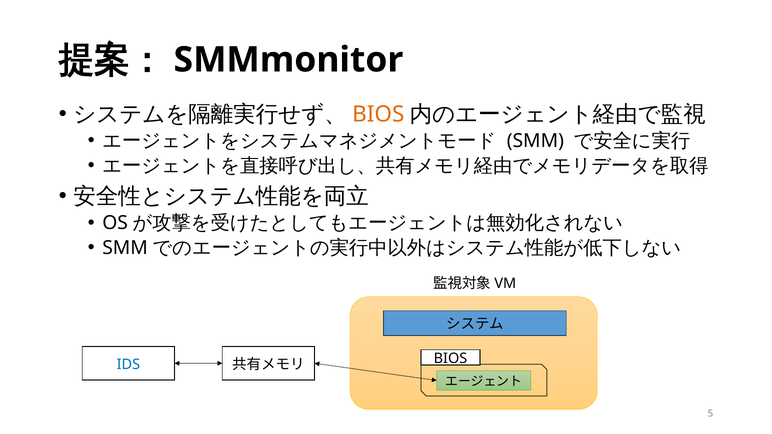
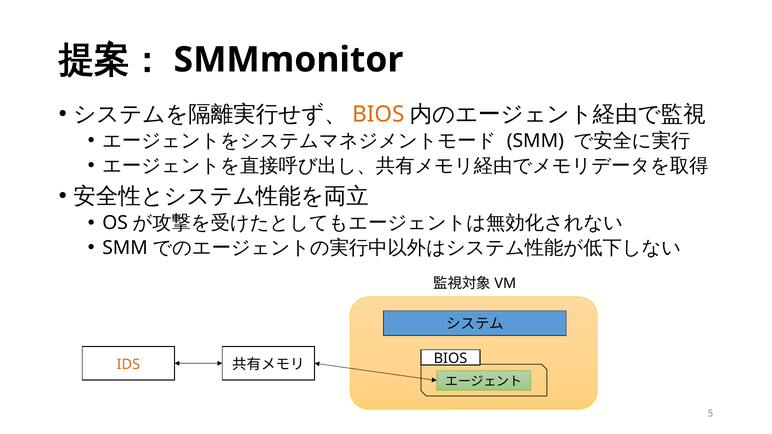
IDS colour: blue -> orange (128, 364)
